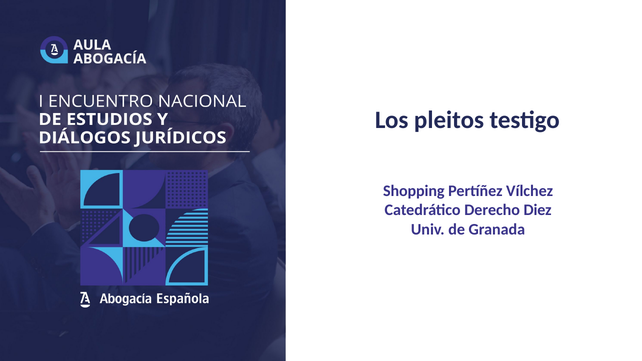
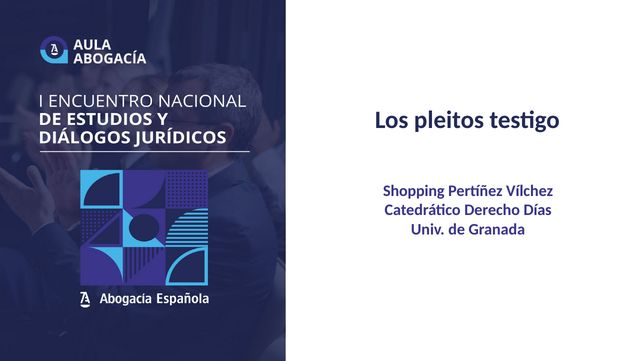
Diez: Diez -> Días (538, 210)
